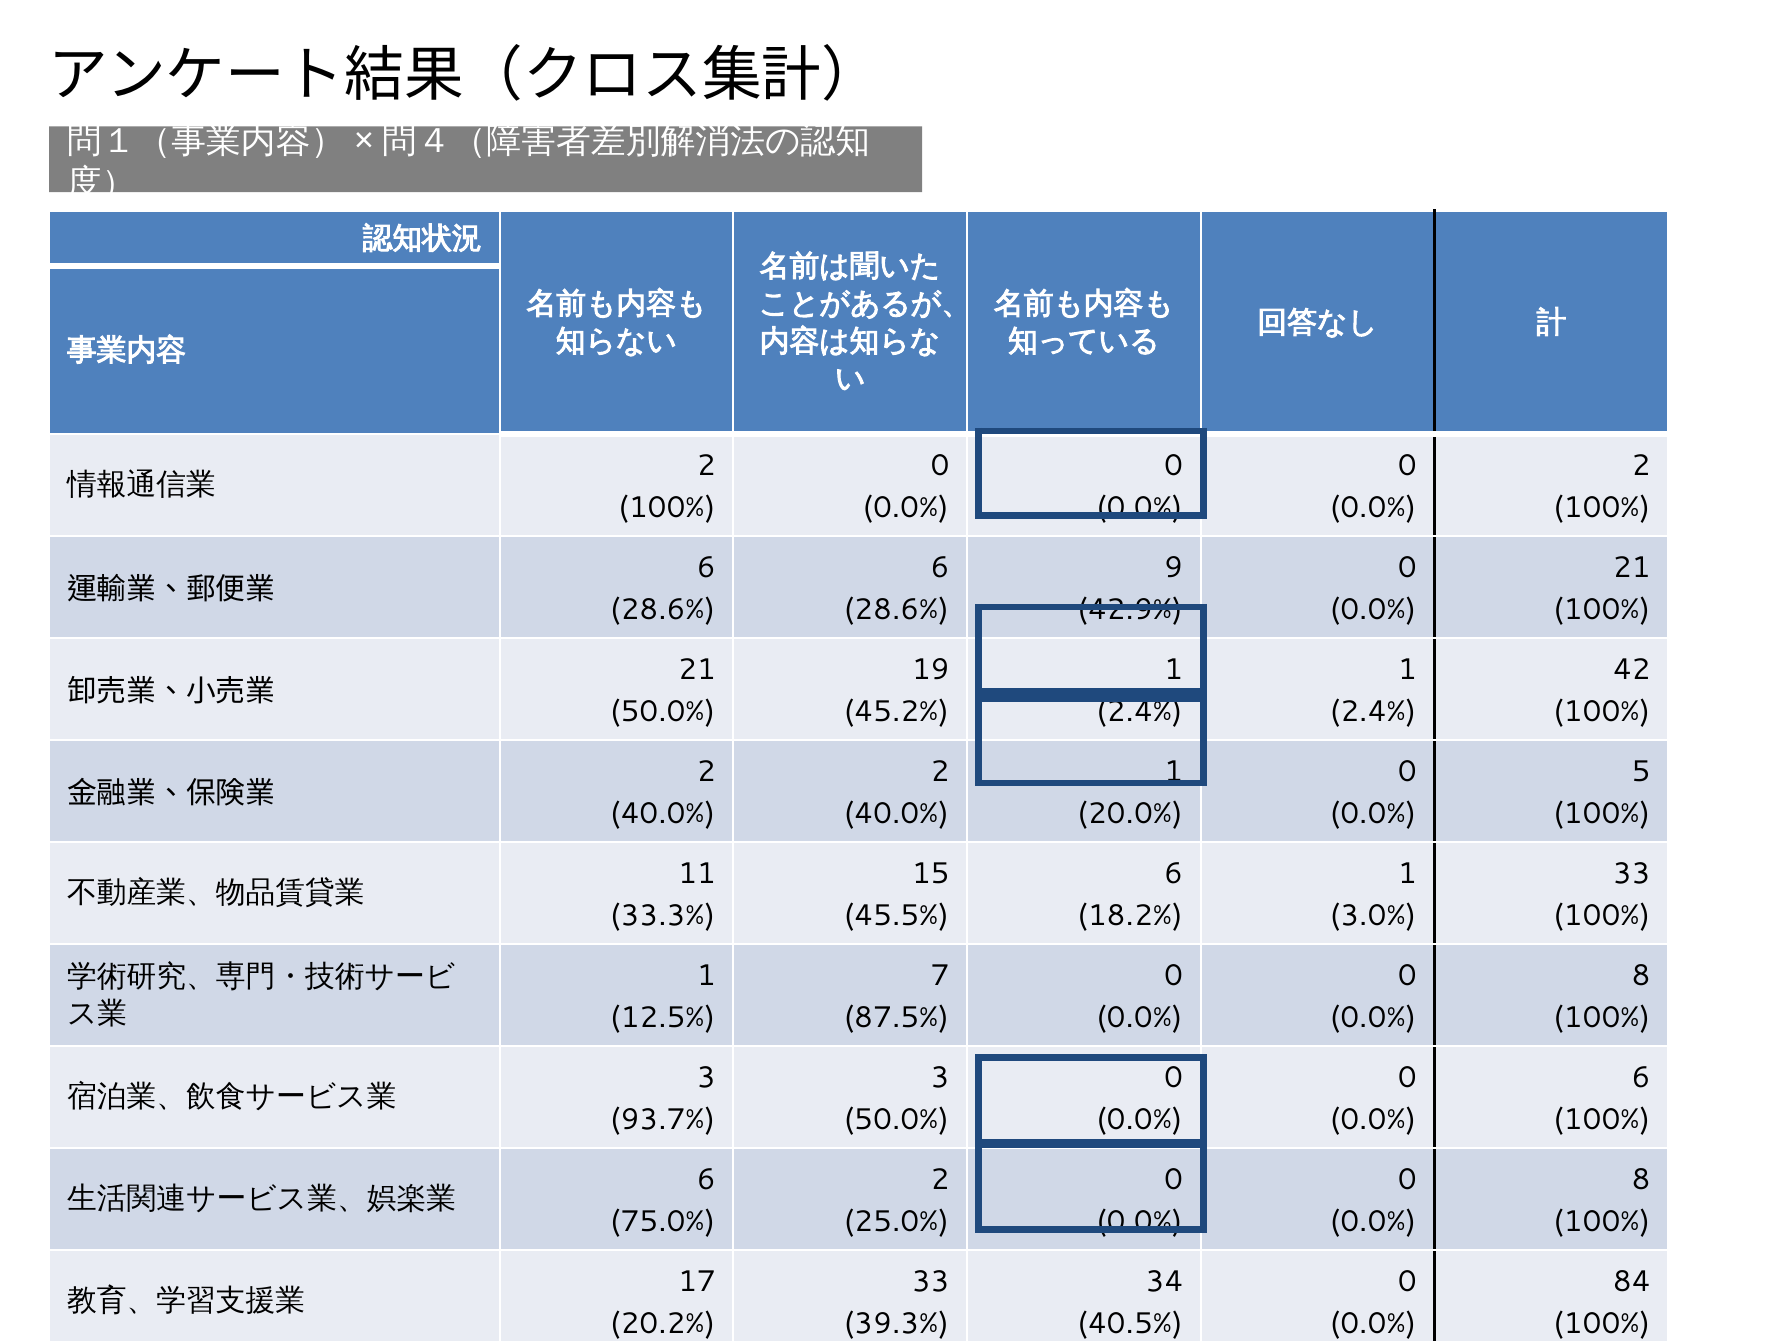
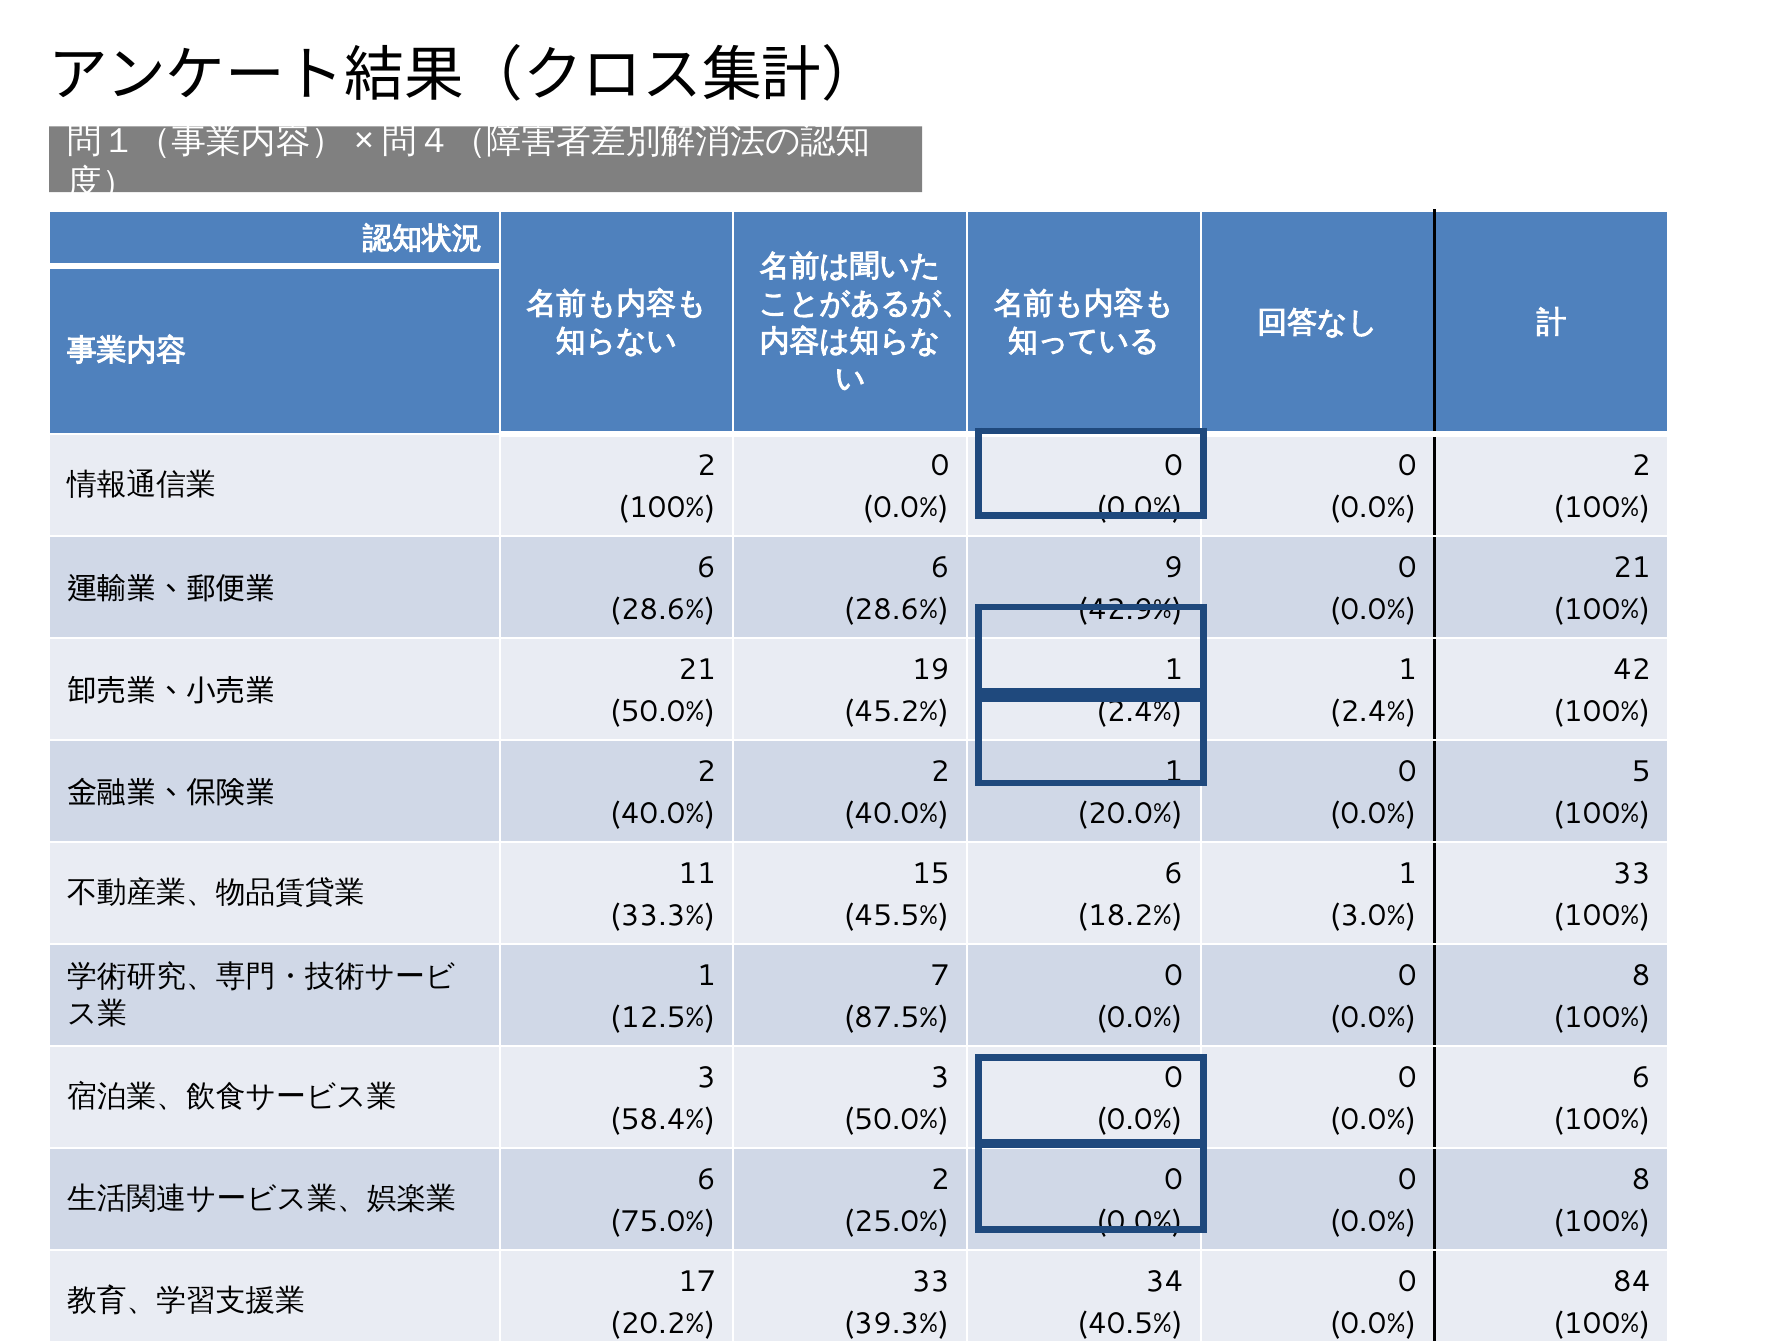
93.7%: 93.7% -> 58.4% (663, 1120)
